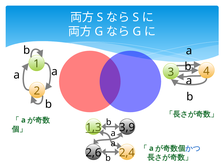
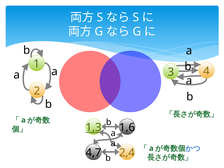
3,9: 3,9 -> 1,6 (127, 127)
2,6: 2,6 -> 4,7 (93, 153)
